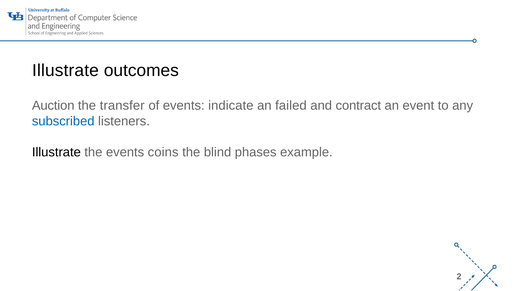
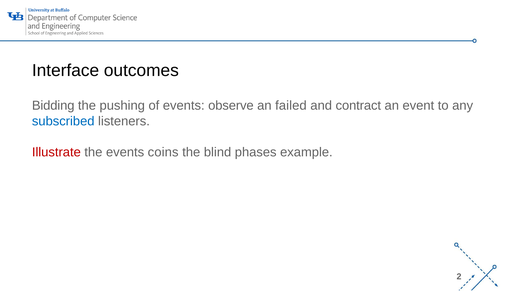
Illustrate: Illustrate -> Interface (66, 71)
Auction: Auction -> Bidding (53, 106)
transfer: transfer -> pushing (122, 106)
indicate: indicate -> observe (231, 106)
Illustrate colour: black -> red (56, 152)
